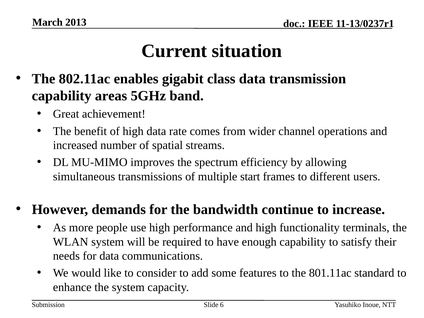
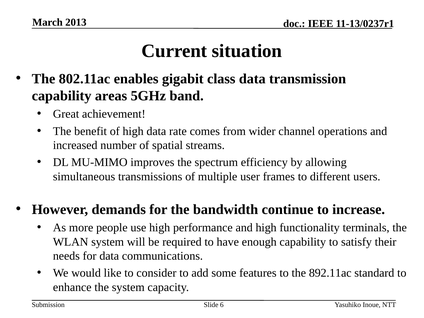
start: start -> user (250, 176)
801.11ac: 801.11ac -> 892.11ac (330, 273)
